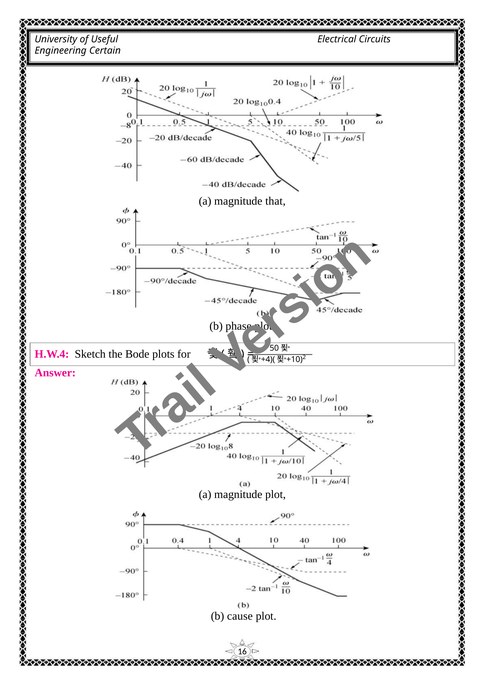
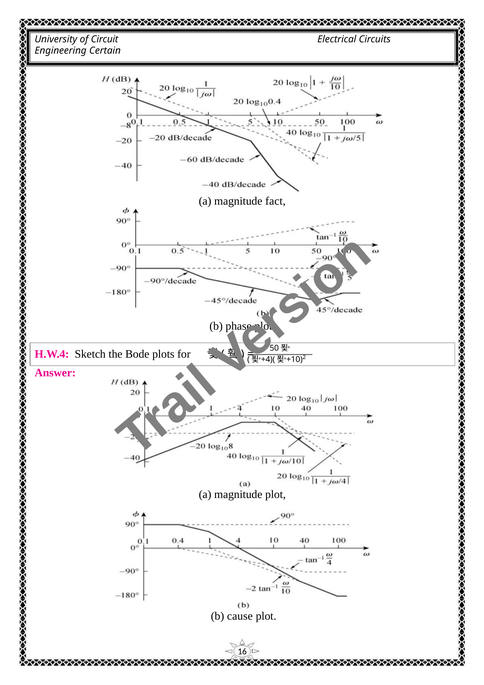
Useful: Useful -> Circuit (105, 39)
that: that -> fact (275, 201)
